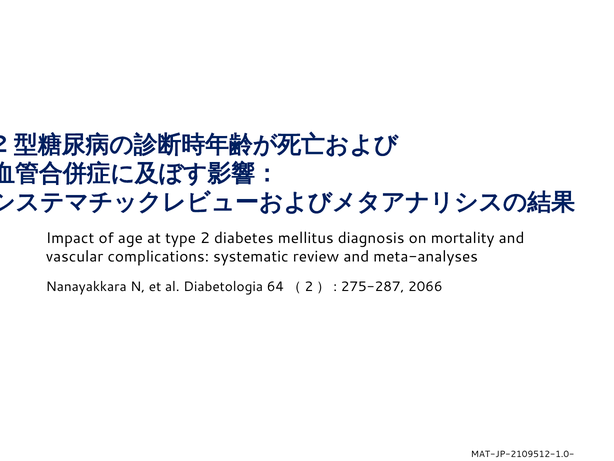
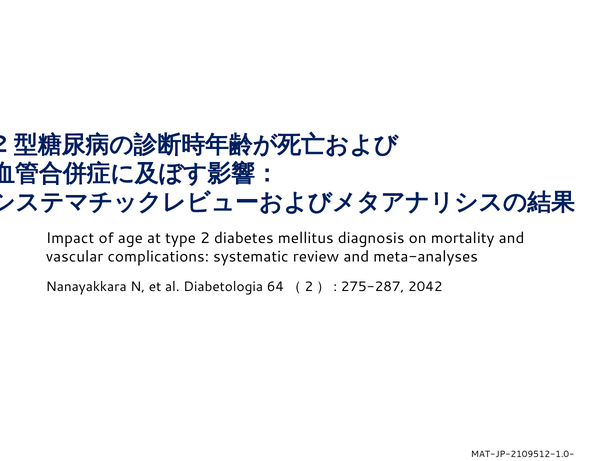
2066: 2066 -> 2042 (425, 286)
